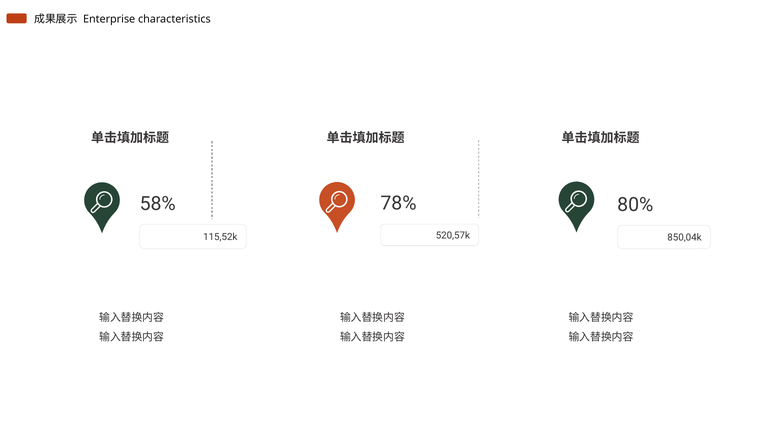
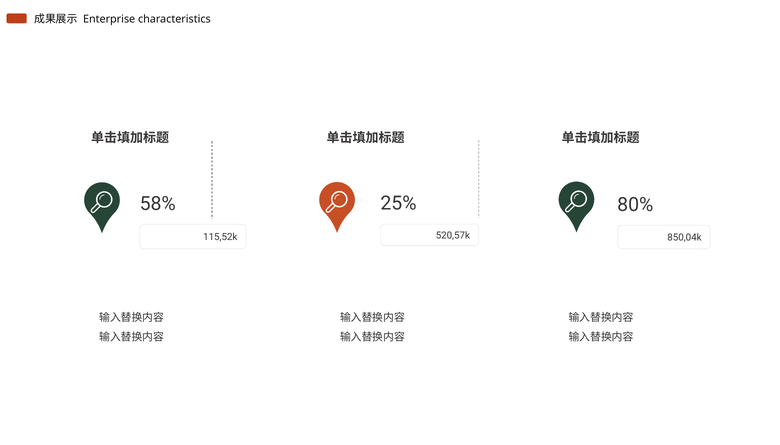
78%: 78% -> 25% (398, 204)
